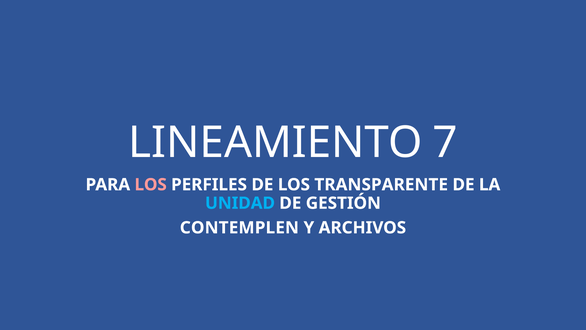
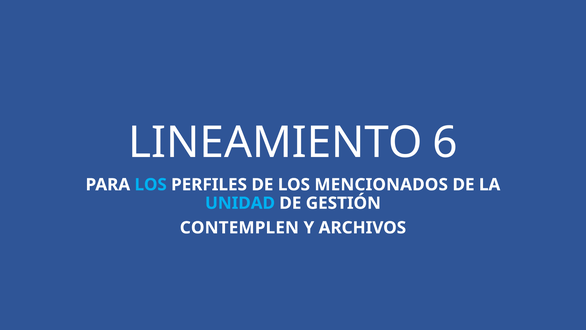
7: 7 -> 6 (445, 143)
LOS colour: pink -> light blue (151, 184)
TRANSPARENTE: TRANSPARENTE -> MENCIONADOS (381, 184)
